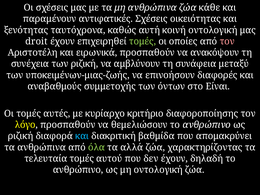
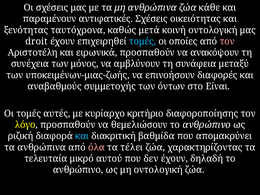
αυτή: αυτή -> μετά (149, 30)
τομές colour: light green -> light blue (143, 41)
των ριζική: ριζική -> μόνος (85, 64)
όλα colour: light green -> pink (96, 147)
αλλά: αλλά -> τέλει (132, 147)
τελευταία τομές: τομές -> μικρό (82, 159)
